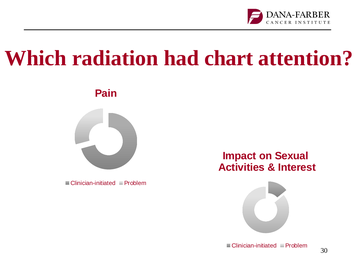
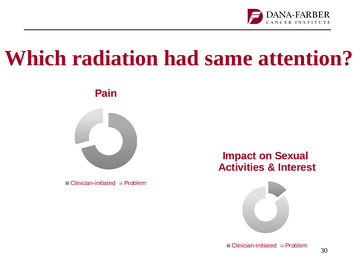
chart: chart -> same (229, 58)
